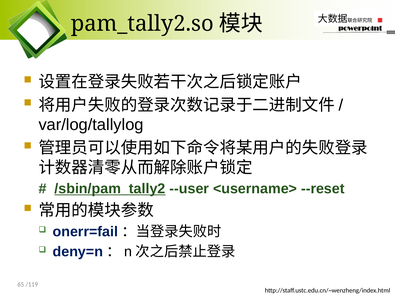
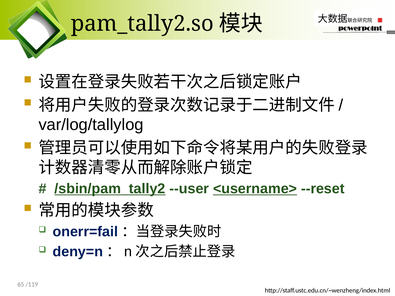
<username> underline: none -> present (255, 189)
